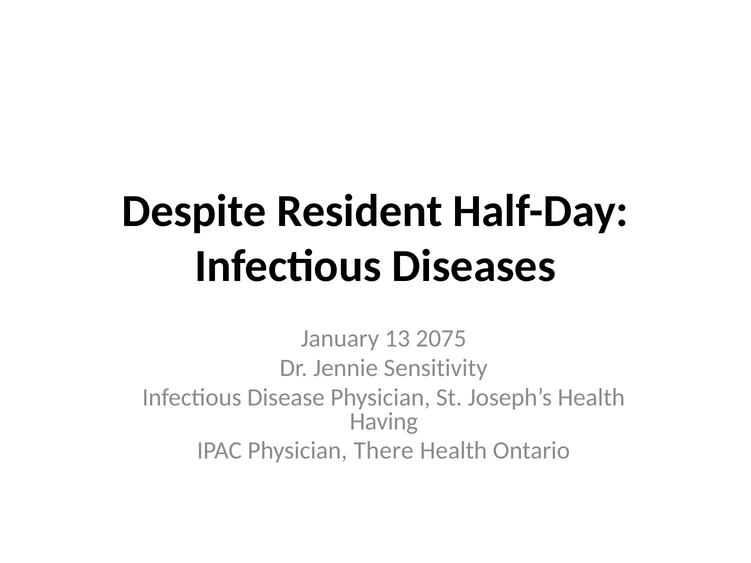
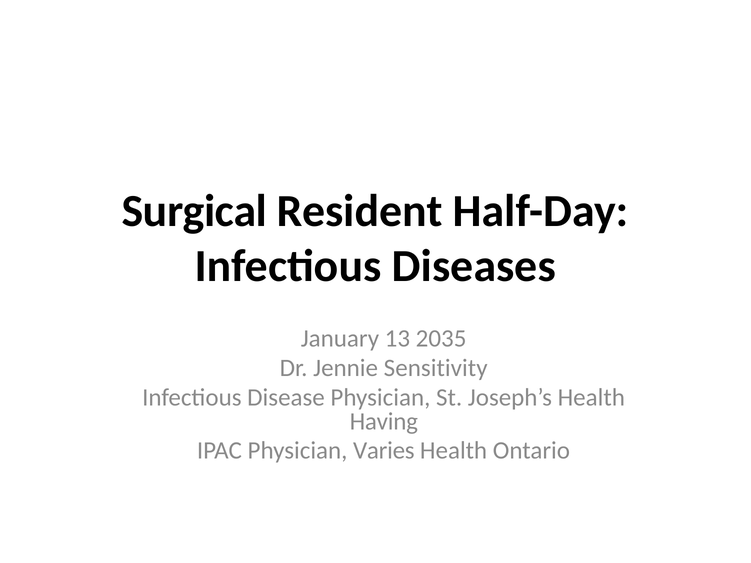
Despite: Despite -> Surgical (194, 211)
2075: 2075 -> 2035 (441, 339)
There: There -> Varies (384, 451)
